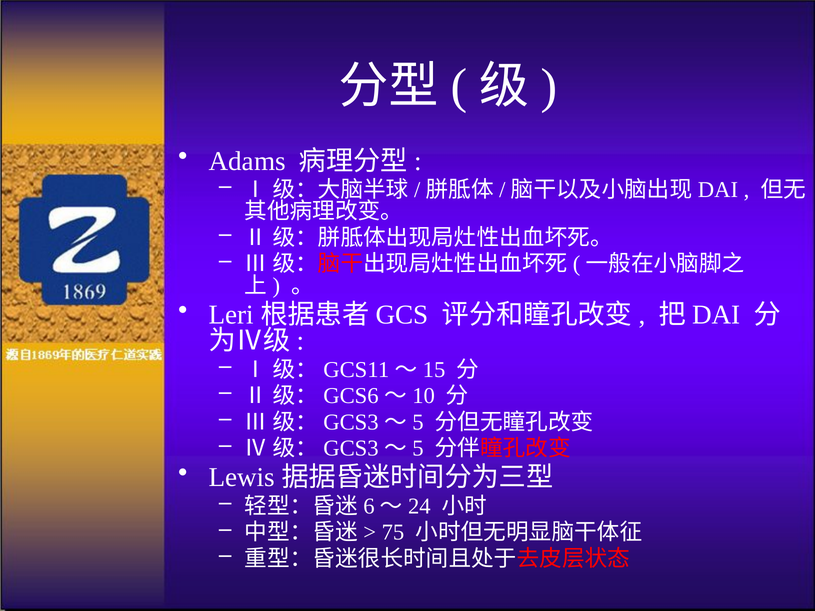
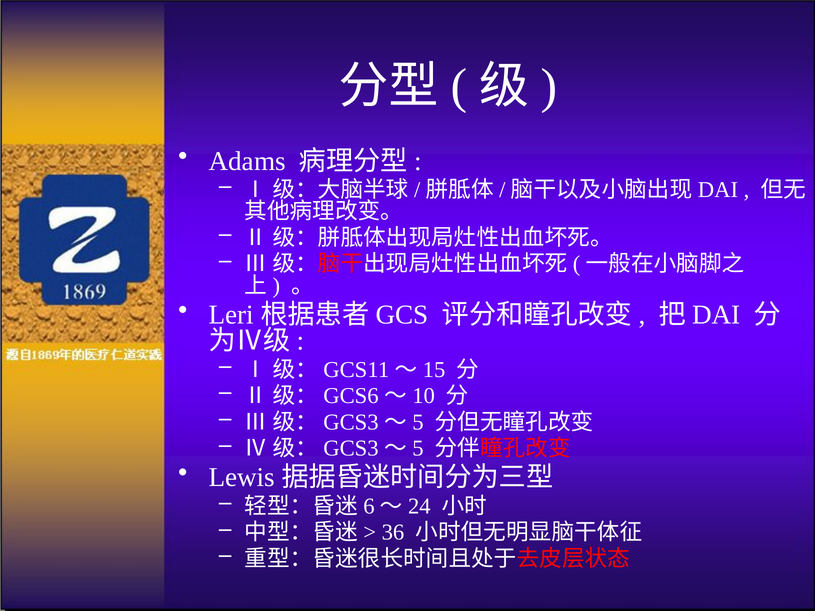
75: 75 -> 36 (393, 533)
